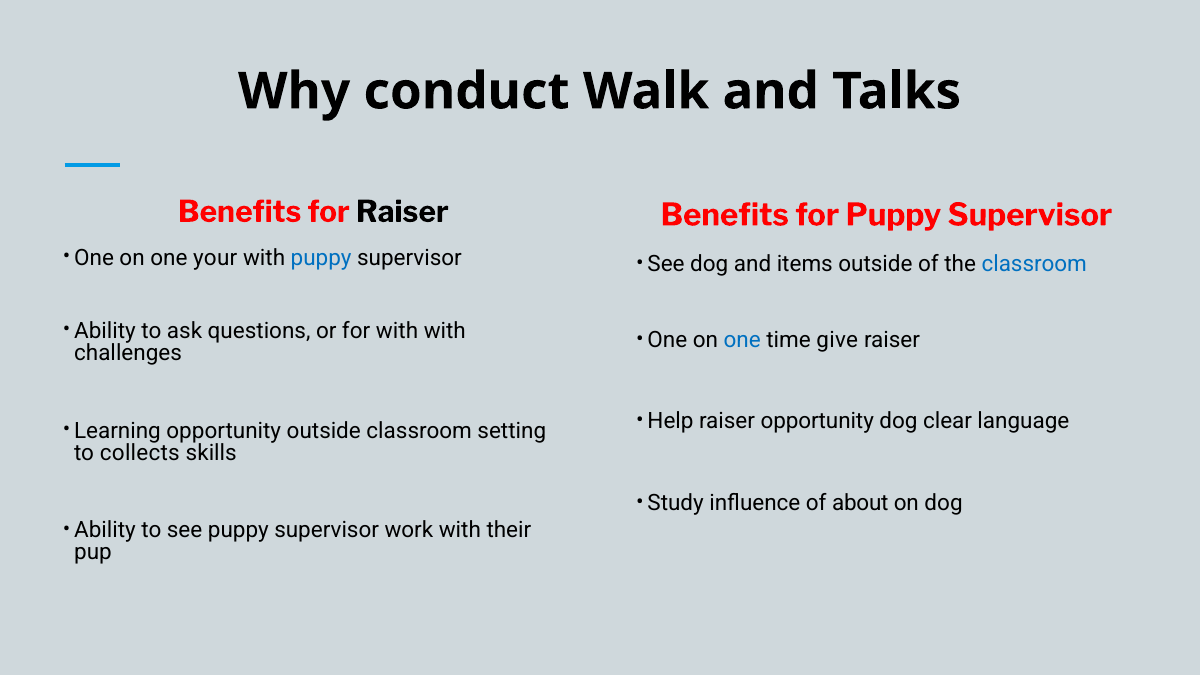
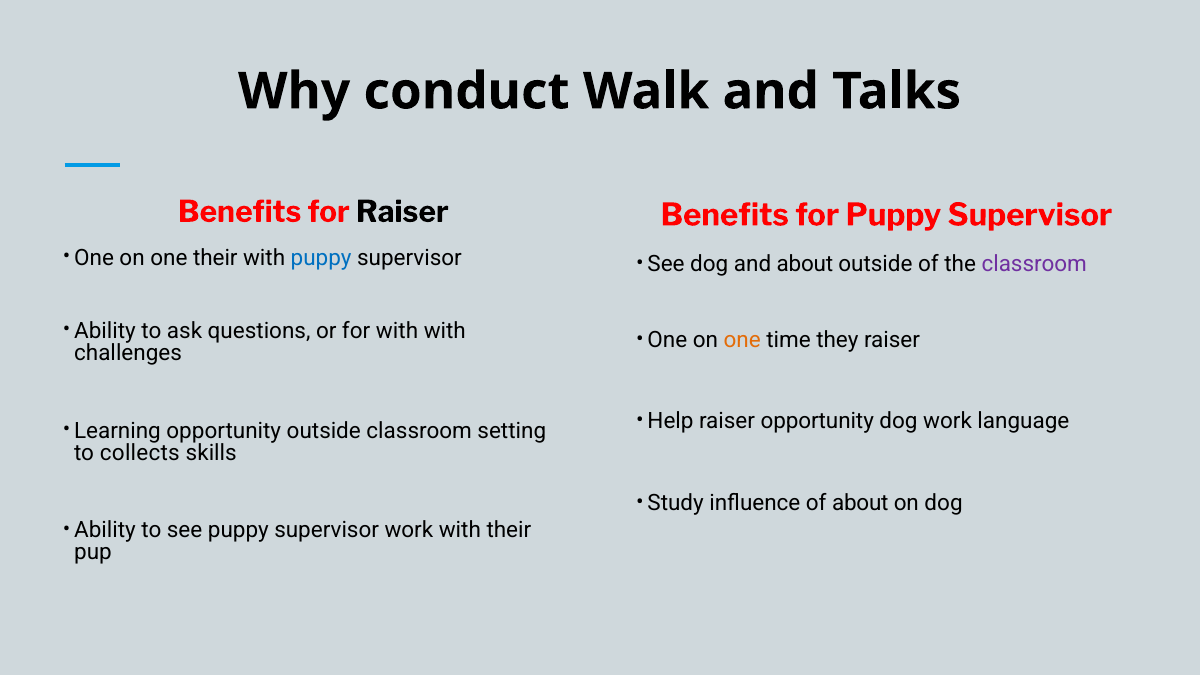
one your: your -> their (215, 258)
and items: items -> about (805, 264)
classroom colour: blue -> purple (1034, 264)
one colour: blue -> orange (742, 340)
give: give -> they (837, 340)
dog clear: clear -> work (948, 421)
